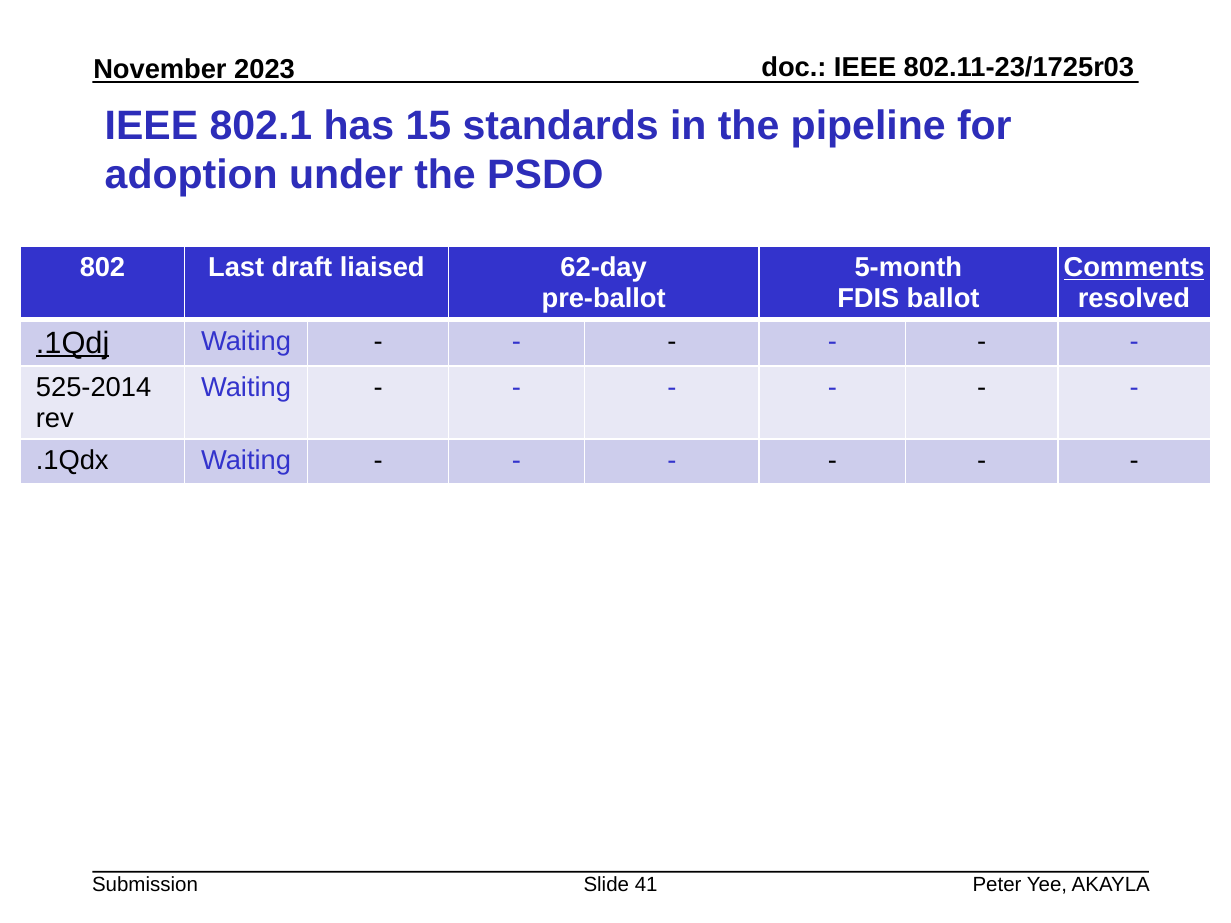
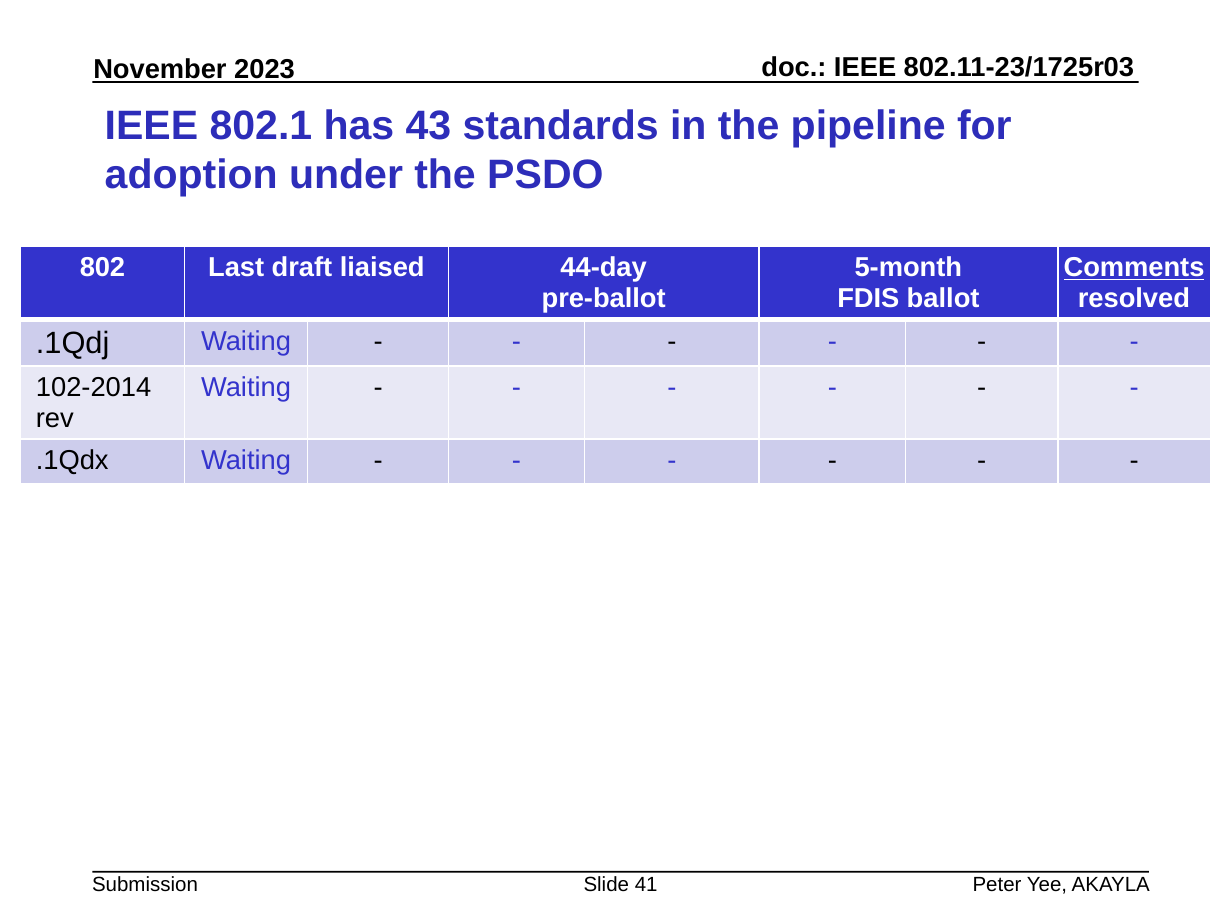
15: 15 -> 43 (428, 126)
62-day: 62-day -> 44-day (604, 268)
.1Qdj underline: present -> none (73, 343)
525-2014: 525-2014 -> 102-2014 (94, 388)
